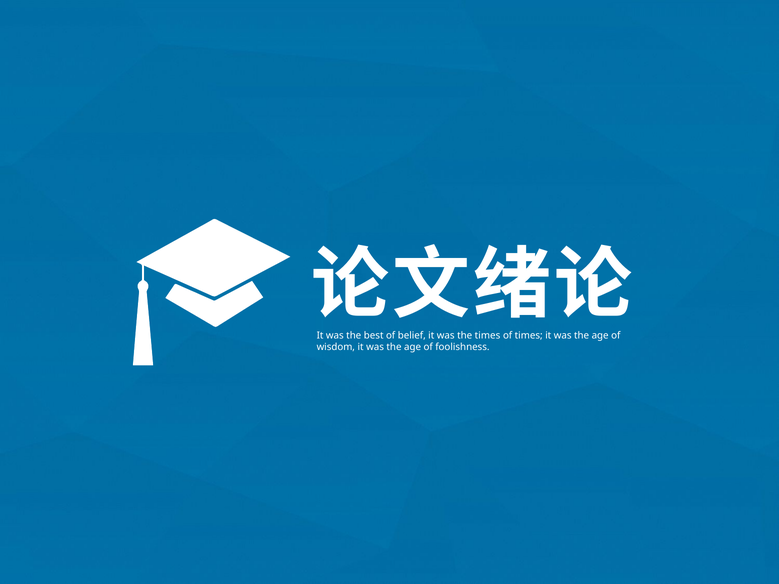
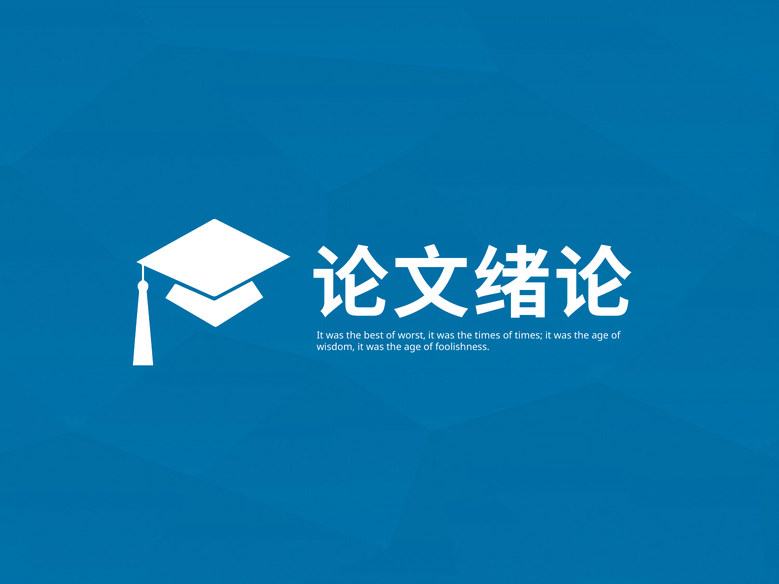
belief: belief -> worst (412, 336)
